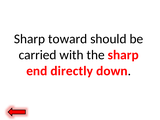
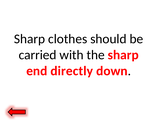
toward: toward -> clothes (68, 39)
